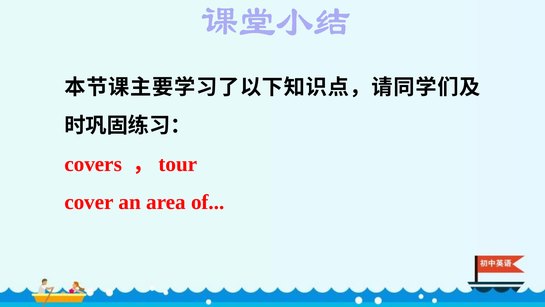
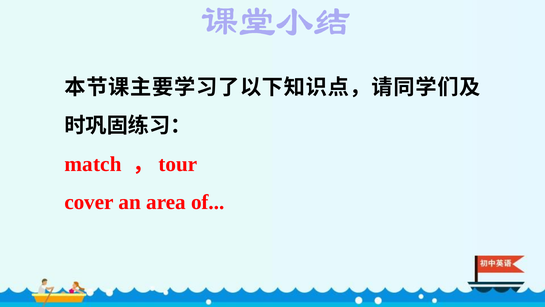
covers: covers -> match (93, 164)
